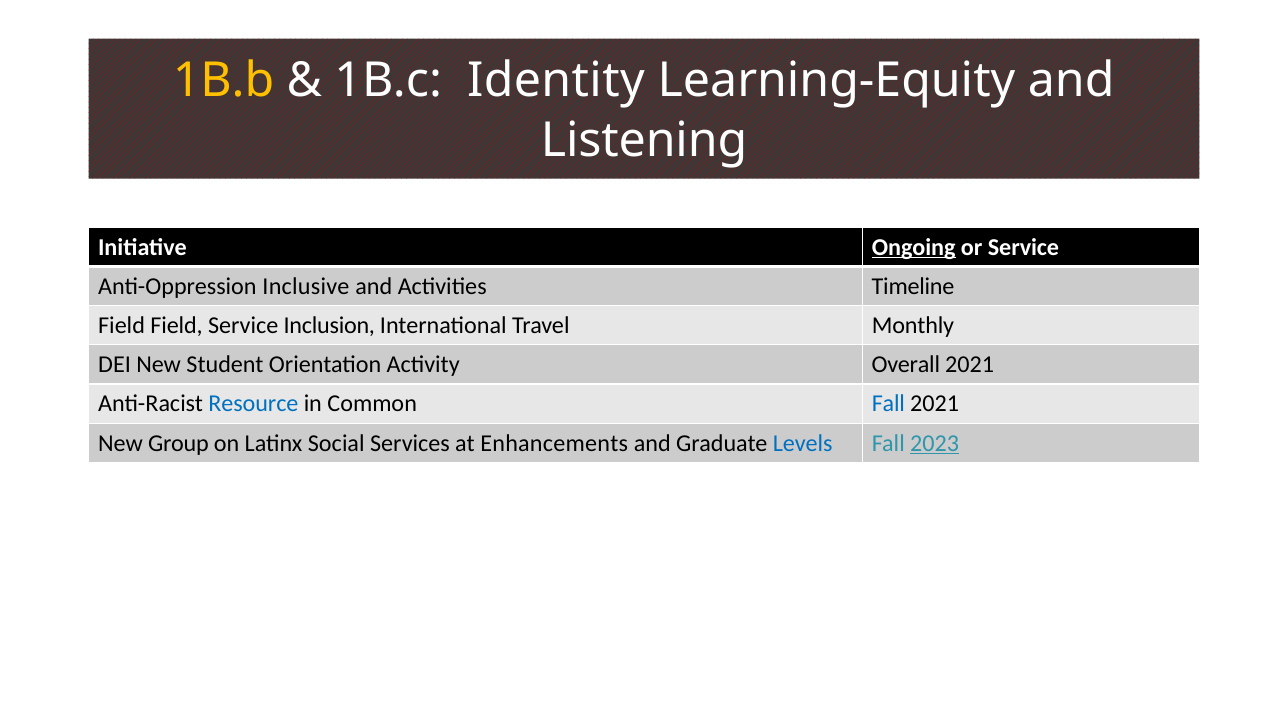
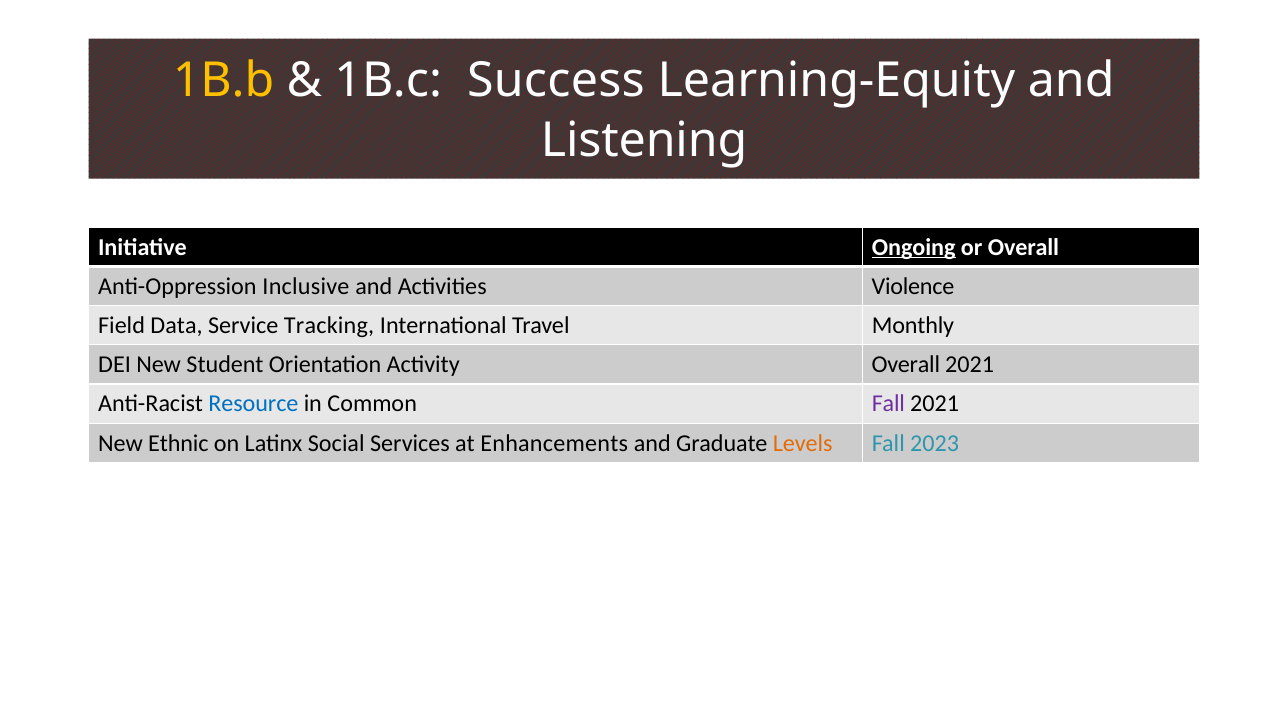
Identity: Identity -> Success (556, 81)
or Service: Service -> Overall (1024, 247)
Timeline: Timeline -> Violence (913, 286)
Field Field: Field -> Data (177, 325)
Inclusion: Inclusion -> Tracking (329, 325)
Fall colour: blue -> purple (888, 404)
Group: Group -> Ethnic (178, 443)
Levels colour: blue -> orange (803, 443)
2023 underline: present -> none (935, 443)
